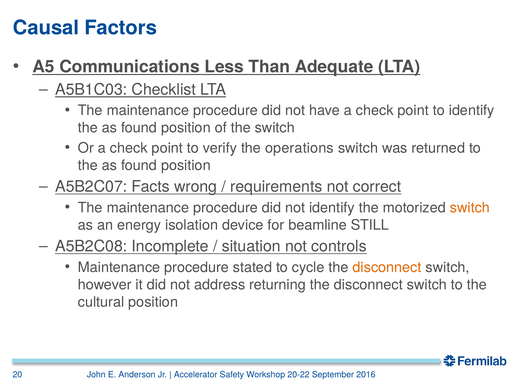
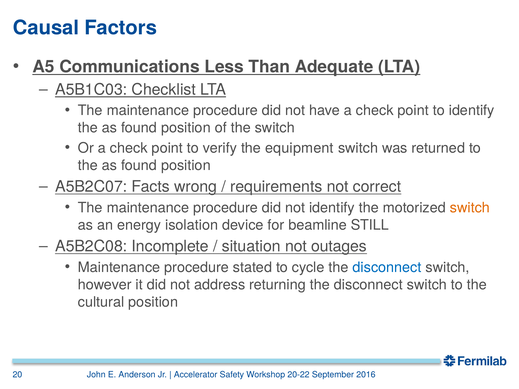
operations: operations -> equipment (299, 148)
controls: controls -> outages (339, 247)
disconnect colour: orange -> blue (387, 268)
